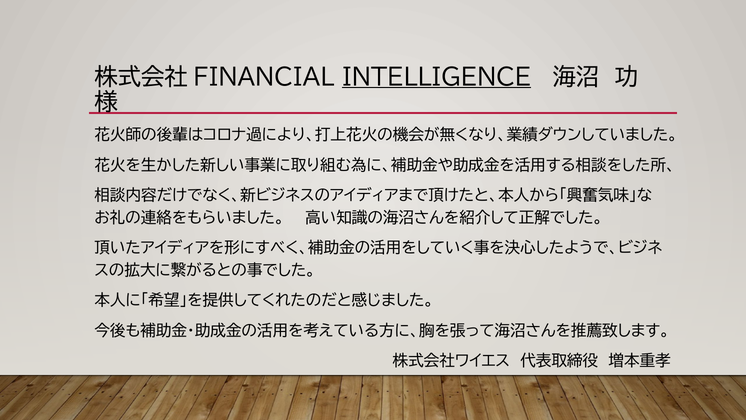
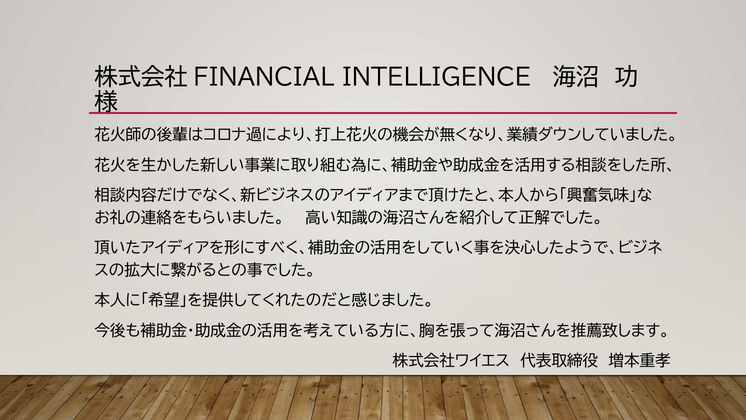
INTELLIGENCE underline: present -> none (437, 77)
